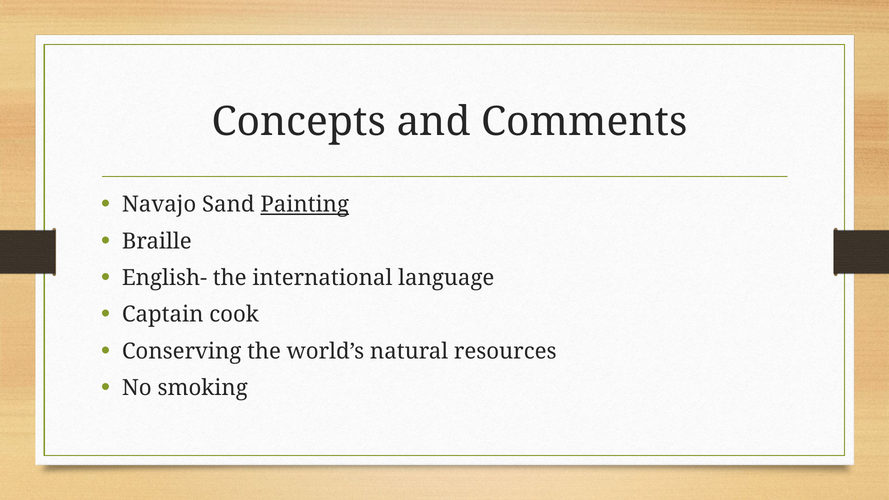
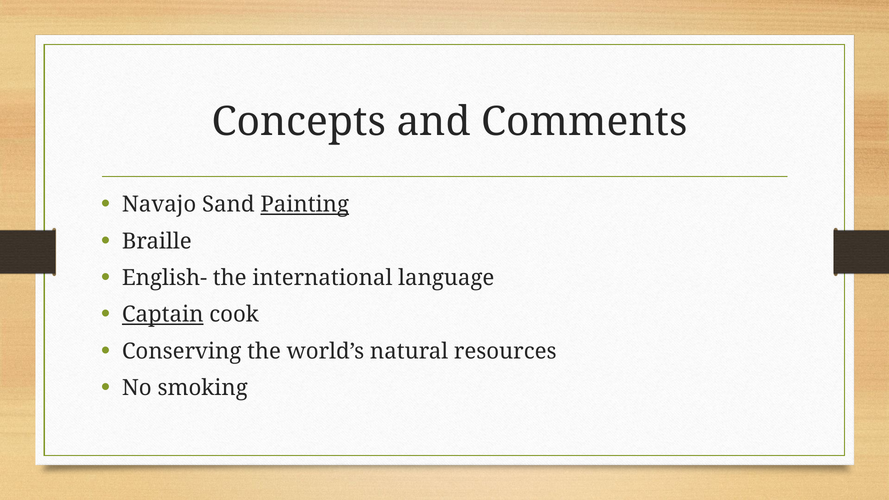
Captain underline: none -> present (163, 315)
